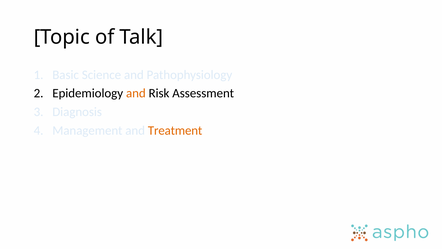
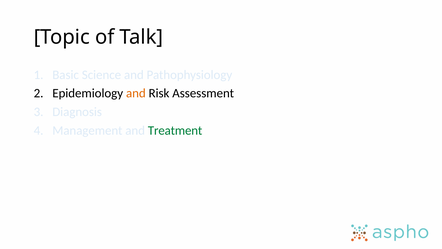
Treatment colour: orange -> green (175, 130)
